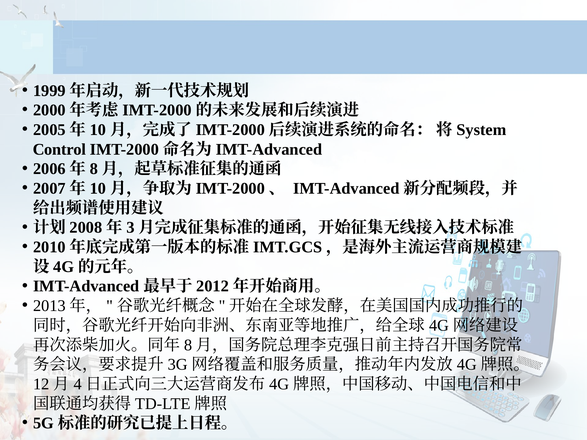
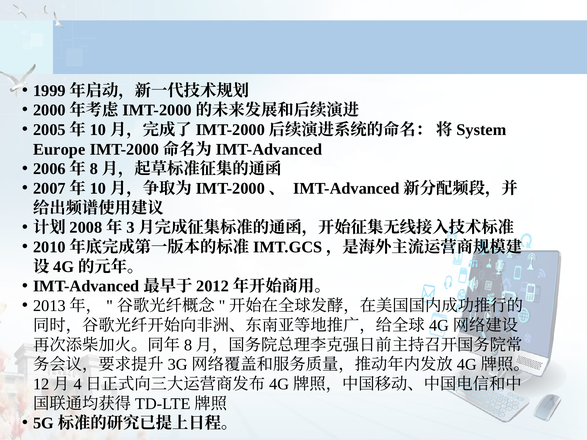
Control: Control -> Europe (59, 149)
